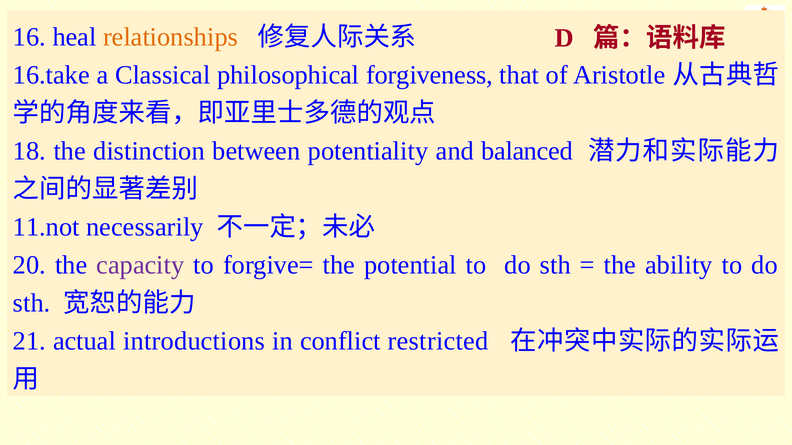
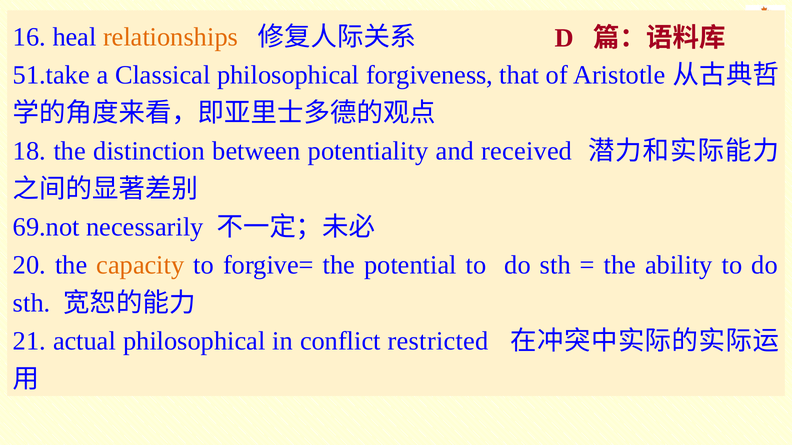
16.take: 16.take -> 51.take (51, 75)
balanced: balanced -> received (527, 151)
11.not: 11.not -> 69.not (46, 227)
capacity colour: purple -> orange (140, 265)
actual introductions: introductions -> philosophical (194, 341)
